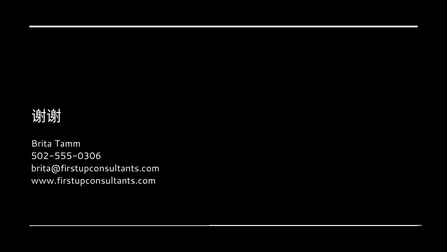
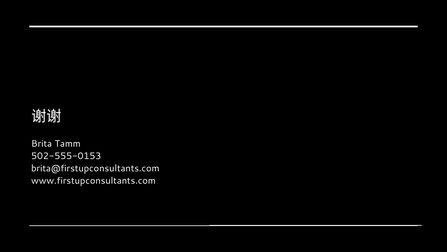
502-555-0306: 502-555-0306 -> 502-555-0153 (66, 156)
